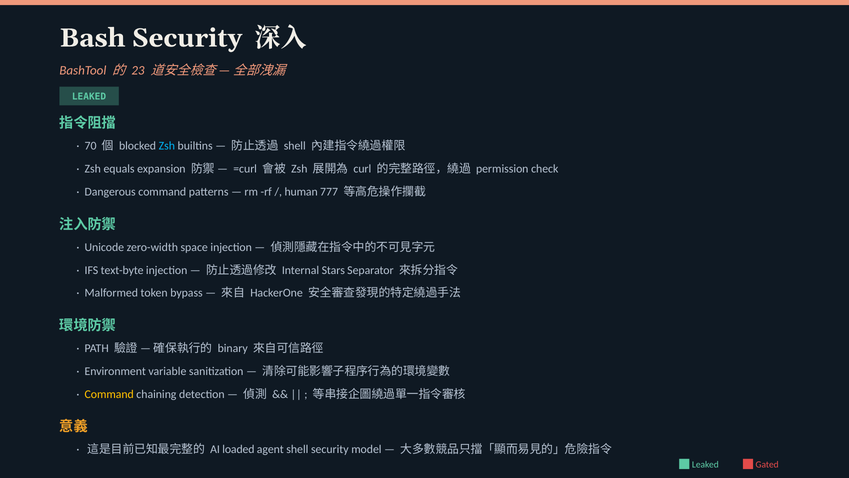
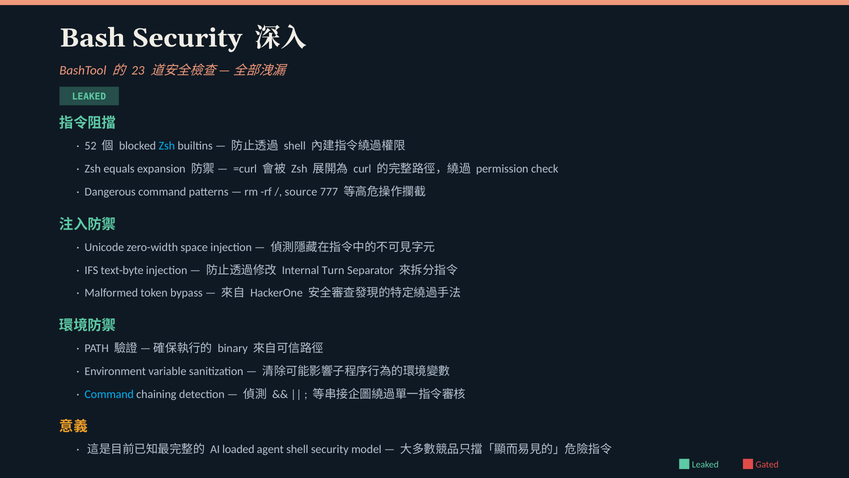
70: 70 -> 52 (91, 146)
human: human -> source (301, 192)
Stars: Stars -> Turn (333, 270)
Command colour: yellow -> light blue (109, 394)
